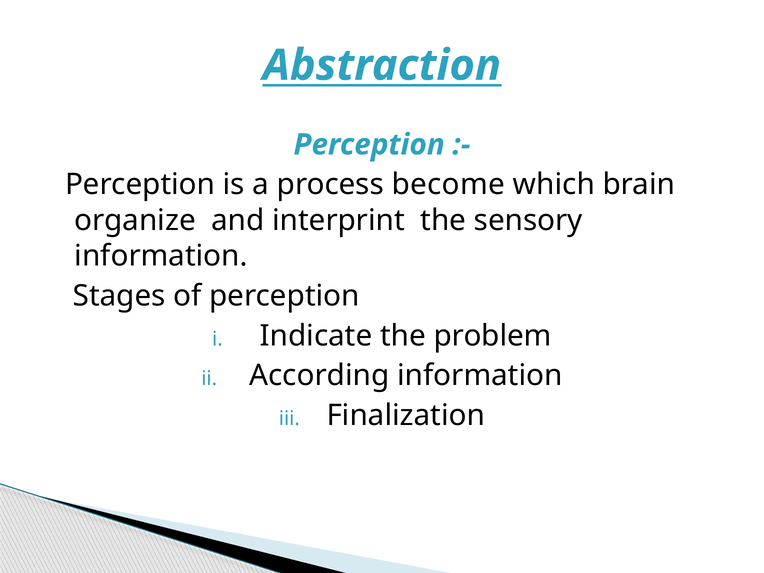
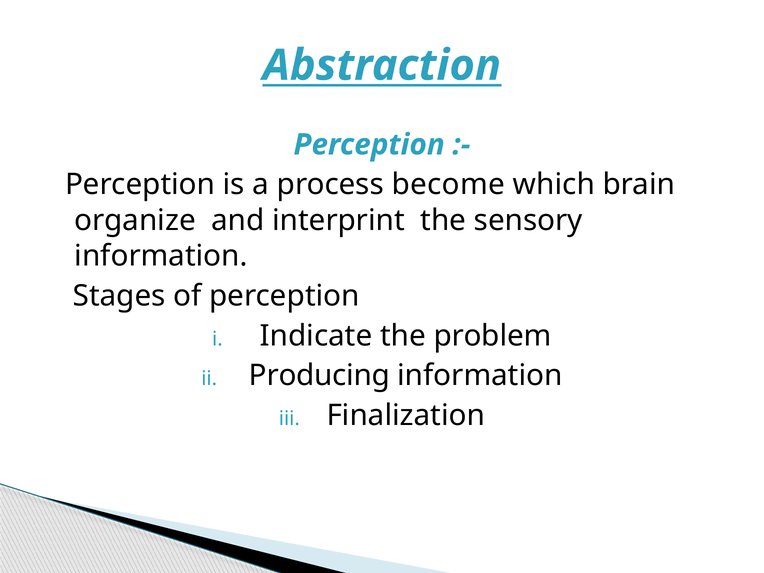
According: According -> Producing (319, 376)
